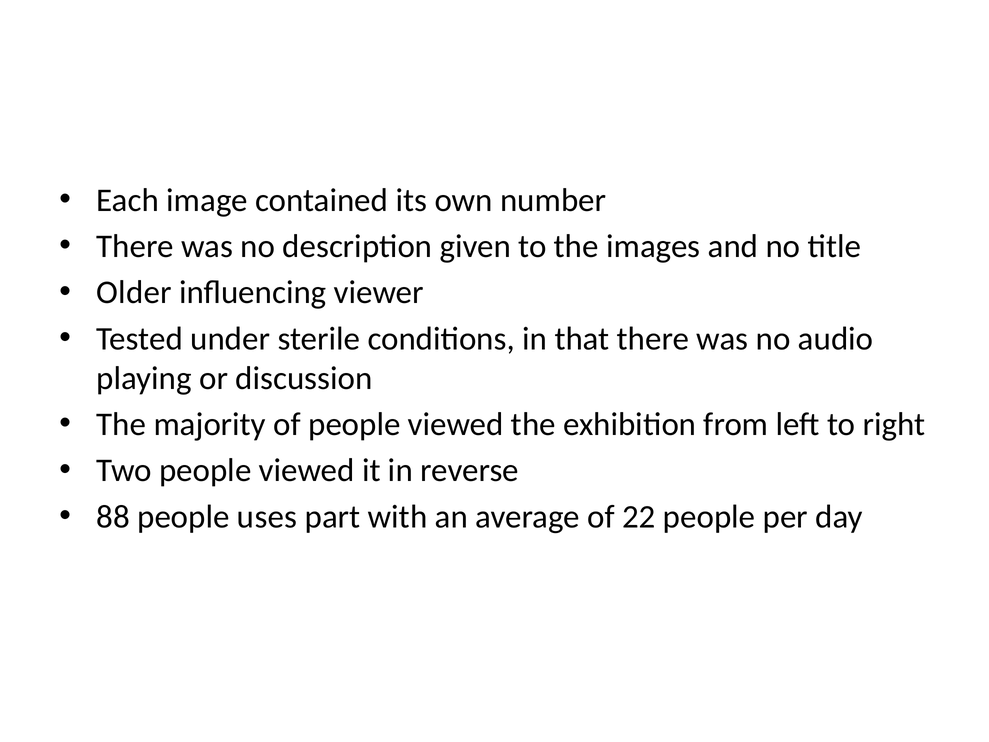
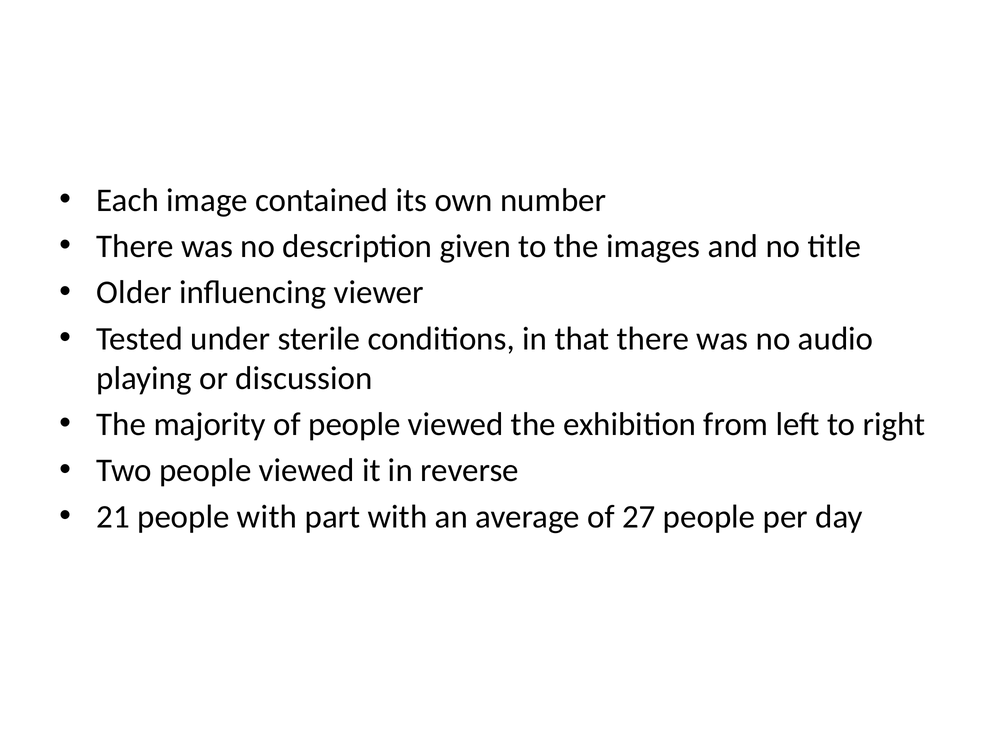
88: 88 -> 21 (113, 517)
people uses: uses -> with (267, 517)
22: 22 -> 27 (639, 517)
